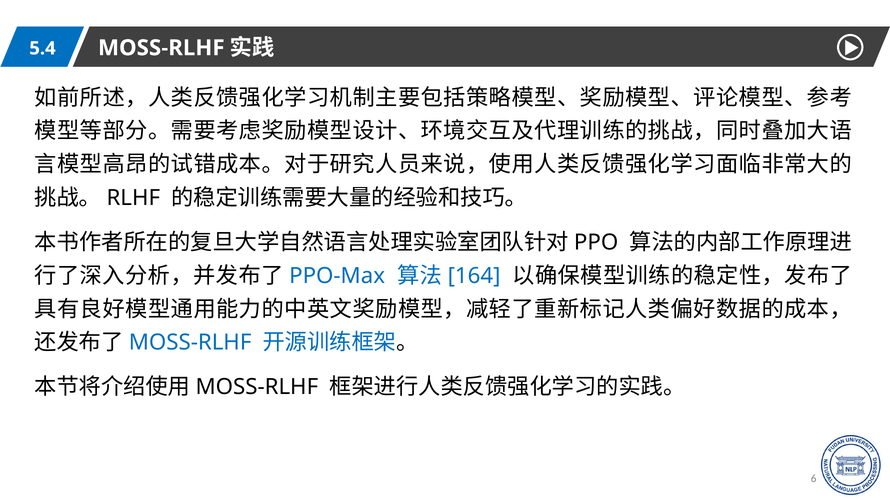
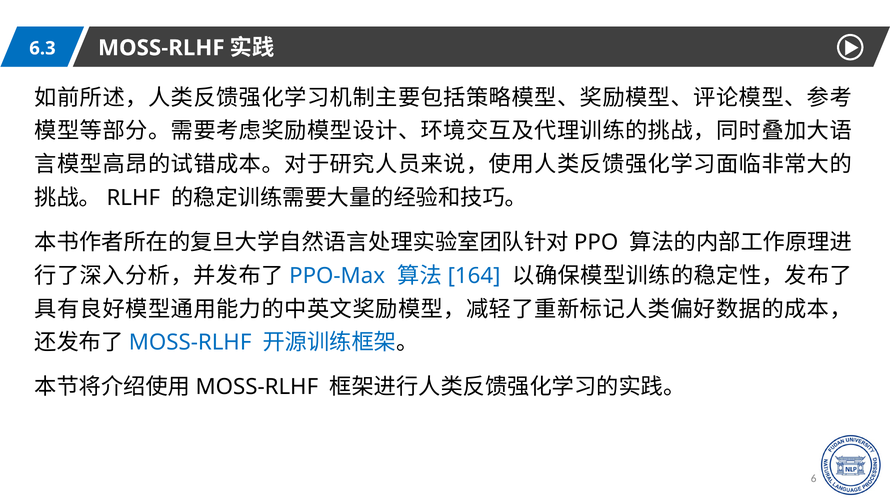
5.4: 5.4 -> 6.3 (42, 48)
